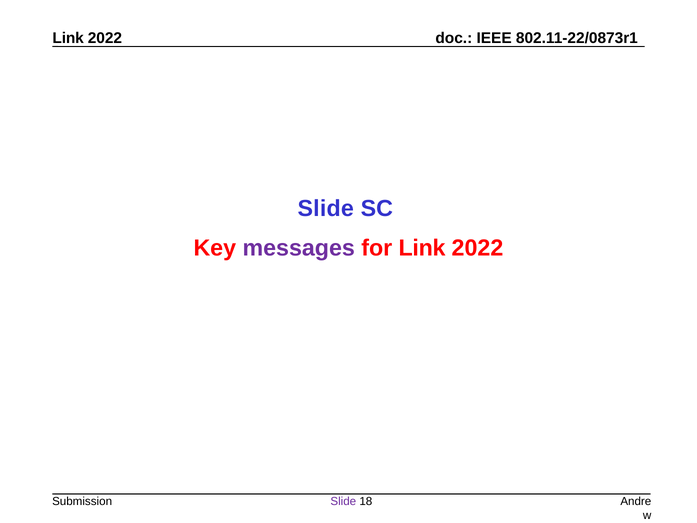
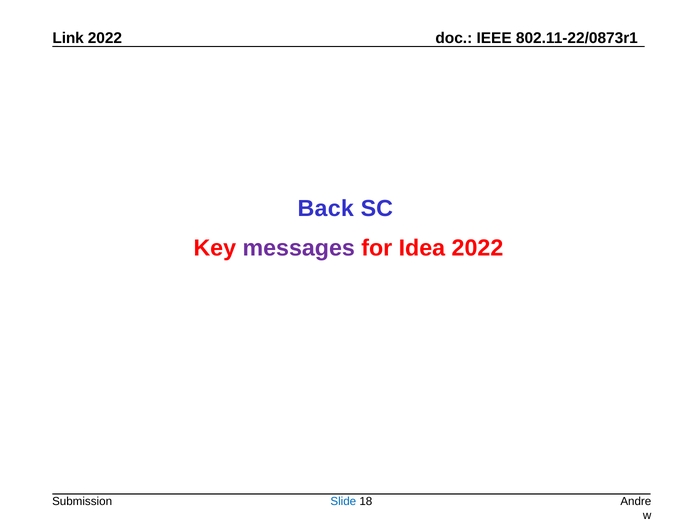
Slide: Slide -> Back (326, 208)
for Link: Link -> Idea (422, 248)
Slide colour: purple -> blue (343, 501)
